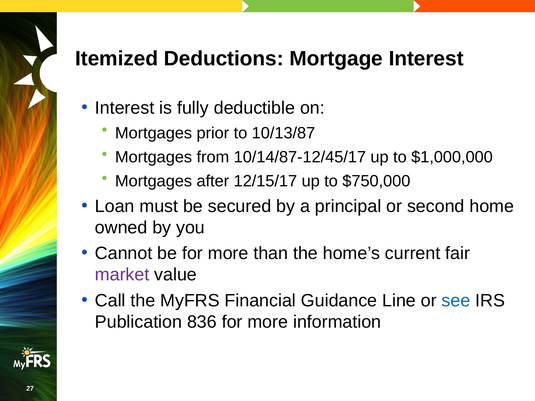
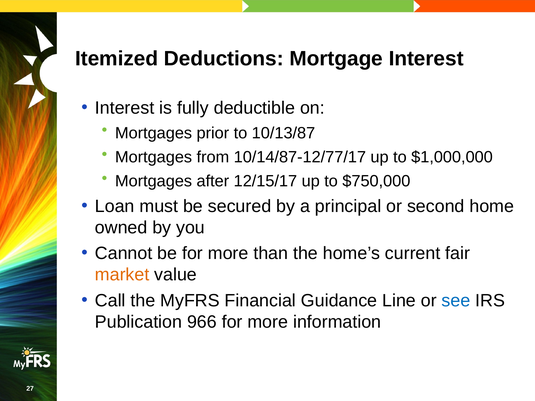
10/14/87-12/45/17: 10/14/87-12/45/17 -> 10/14/87-12/77/17 (300, 157)
market colour: purple -> orange (122, 275)
836: 836 -> 966 (202, 322)
